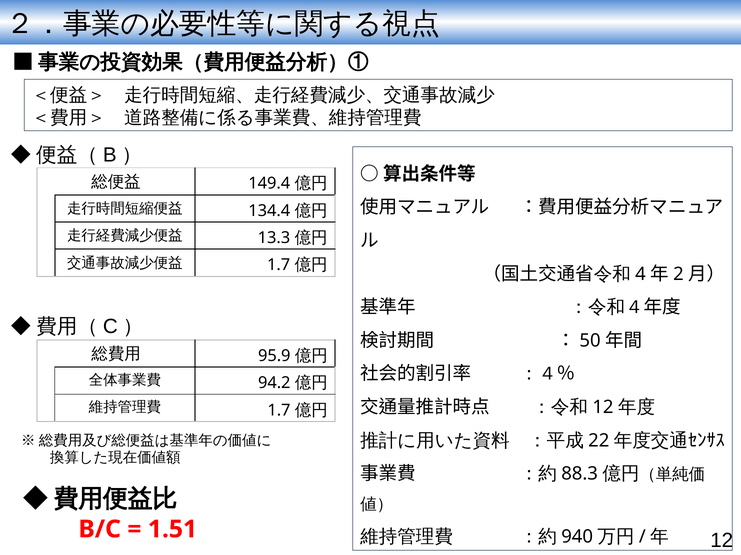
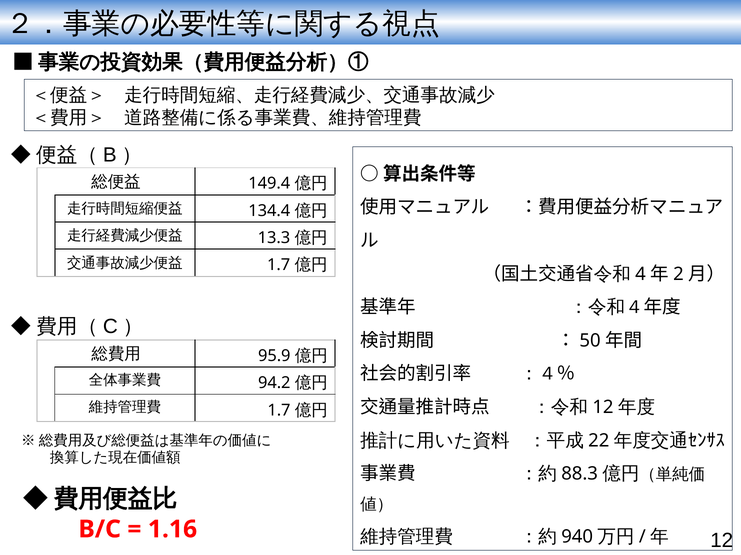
1.51: 1.51 -> 1.16 (172, 530)
